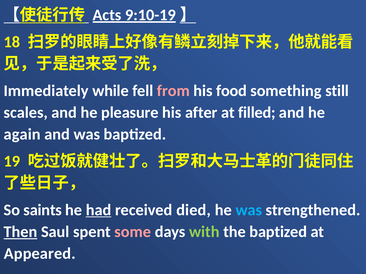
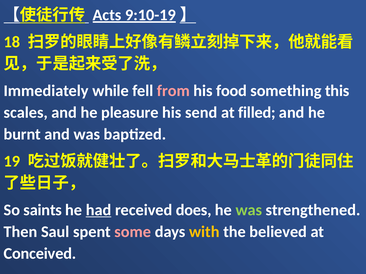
still: still -> this (337, 91)
after: after -> send (201, 113)
again: again -> burnt (22, 135)
died: died -> does (194, 210)
was colour: light blue -> light green (249, 210)
Then underline: present -> none (20, 232)
with colour: light green -> yellow (204, 232)
the baptized: baptized -> believed (278, 232)
Appeared: Appeared -> Conceived (40, 254)
